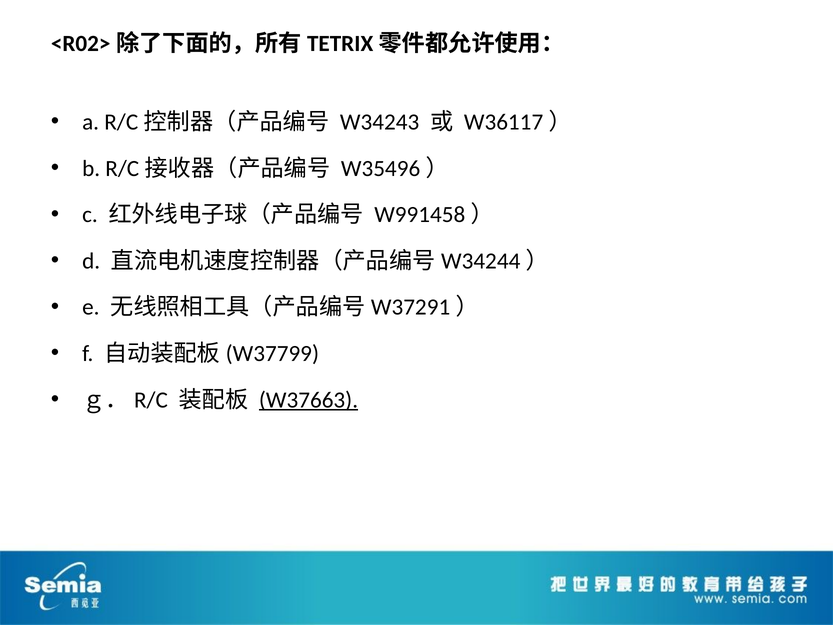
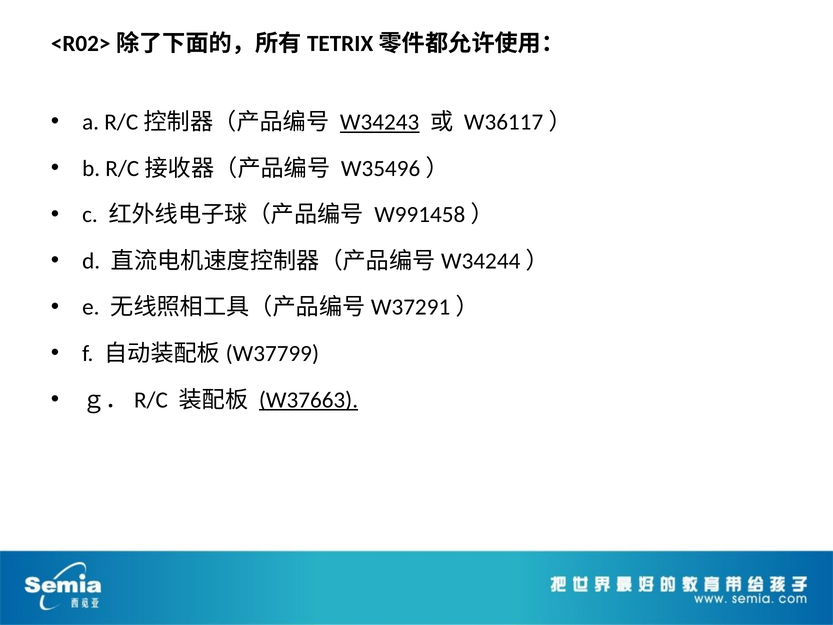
W34243 underline: none -> present (380, 122)
